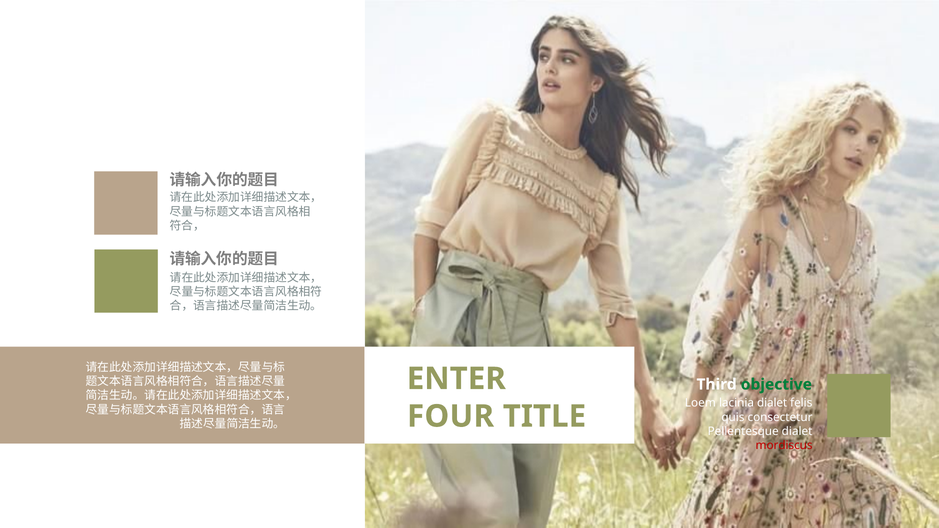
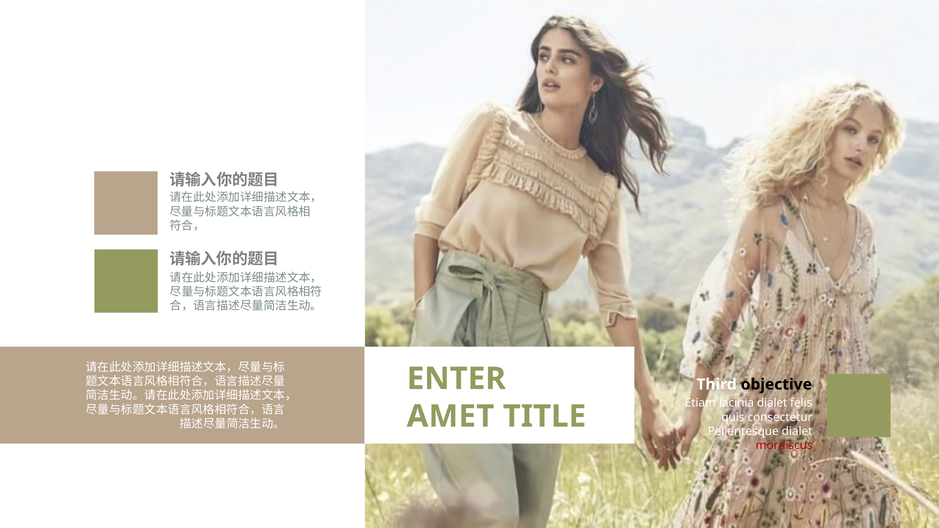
objective colour: green -> black (776, 385)
Loem: Loem -> Etiam (700, 403)
FOUR: FOUR -> AMET (451, 416)
